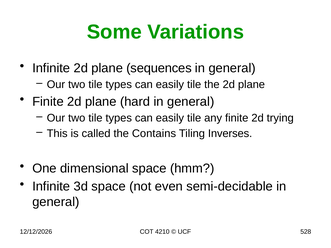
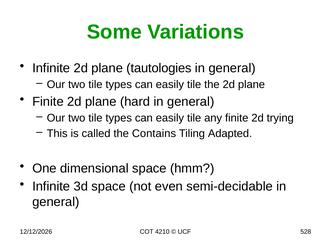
sequences: sequences -> tautologies (159, 68)
Inverses: Inverses -> Adapted (230, 134)
